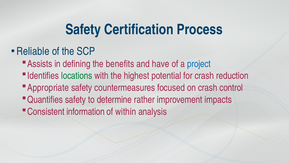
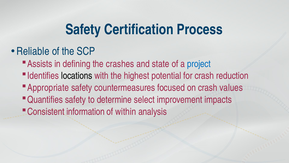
benefits: benefits -> crashes (120, 64)
have: have -> state (161, 64)
locations colour: green -> black (77, 76)
control: control -> values (231, 88)
rather: rather -> select (144, 99)
